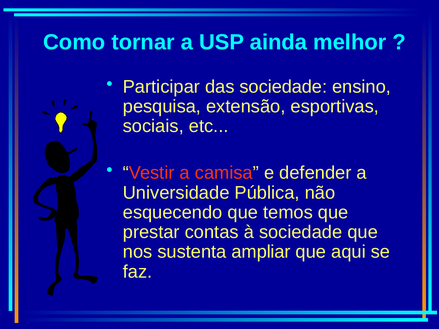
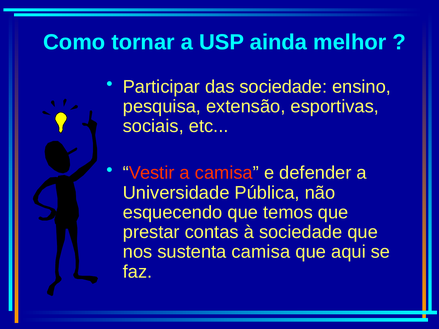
sustenta ampliar: ampliar -> camisa (261, 252)
